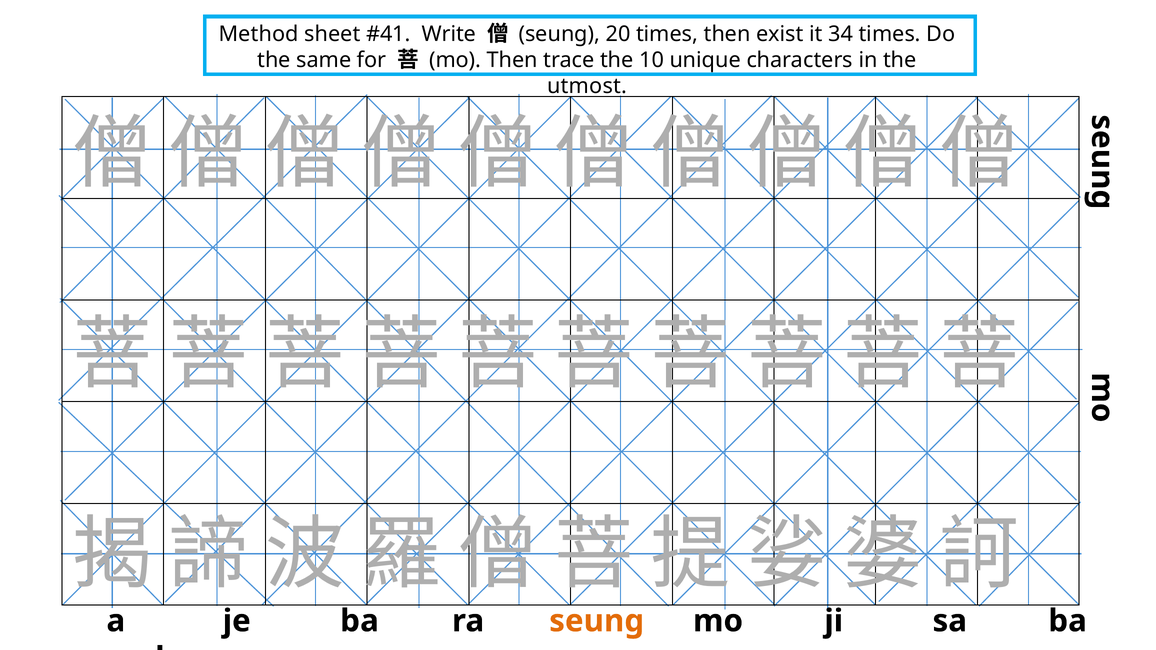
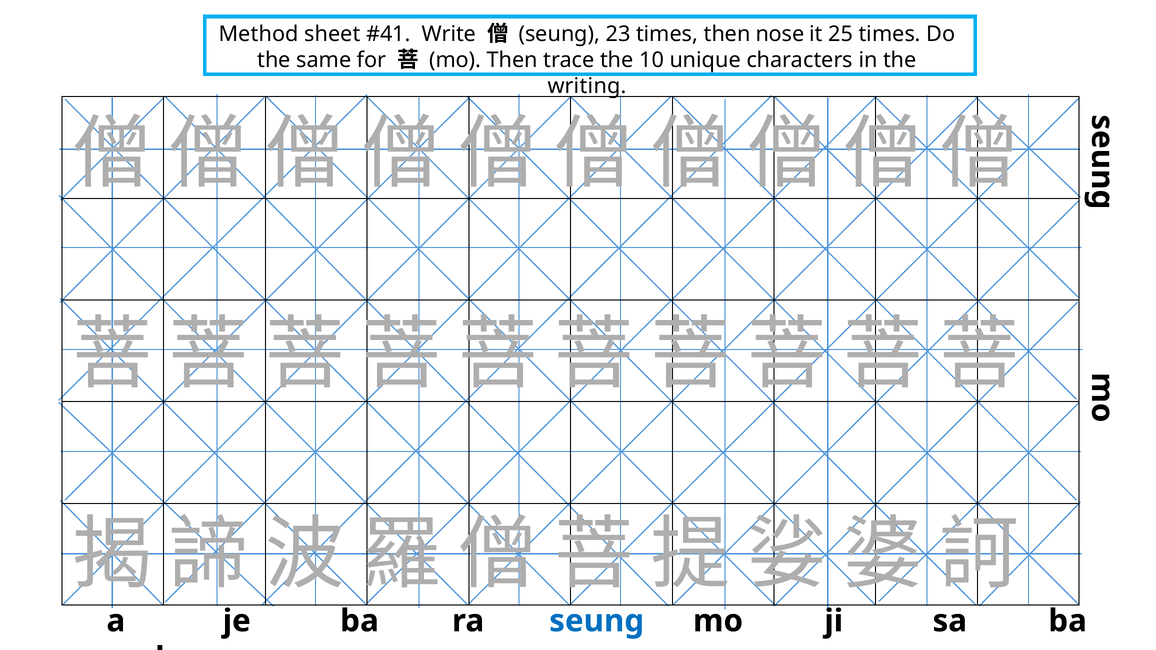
20: 20 -> 23 (618, 34)
exist: exist -> nose (780, 34)
34: 34 -> 25 (841, 34)
utmost: utmost -> writing (587, 86)
seung colour: orange -> blue (597, 621)
